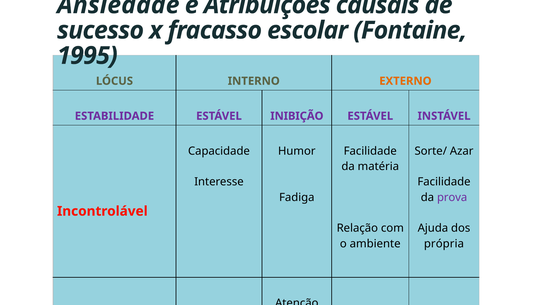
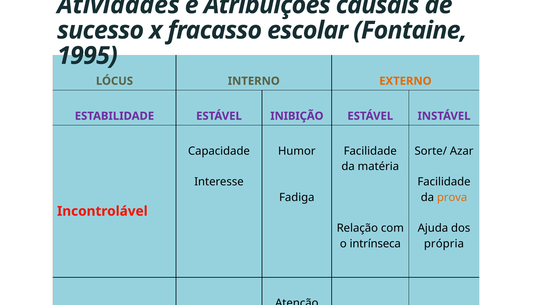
Ansiedade: Ansiedade -> Atividades (118, 5)
prova colour: purple -> orange (452, 198)
ambiente: ambiente -> intrínseca (375, 244)
